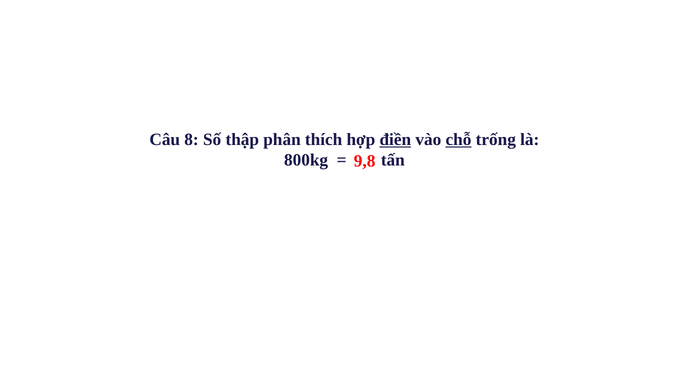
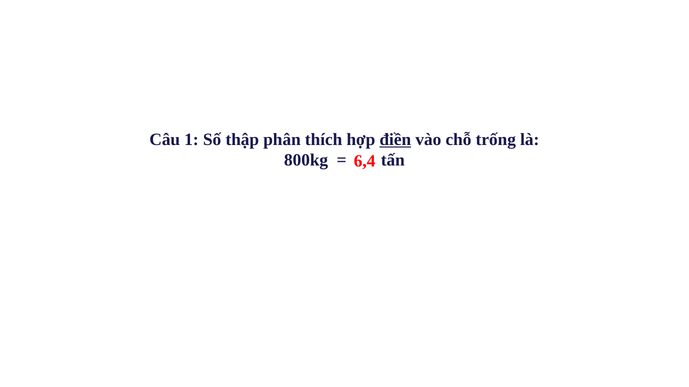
8: 8 -> 1 (192, 140)
chỗ underline: present -> none (458, 140)
9,8: 9,8 -> 6,4 (365, 161)
